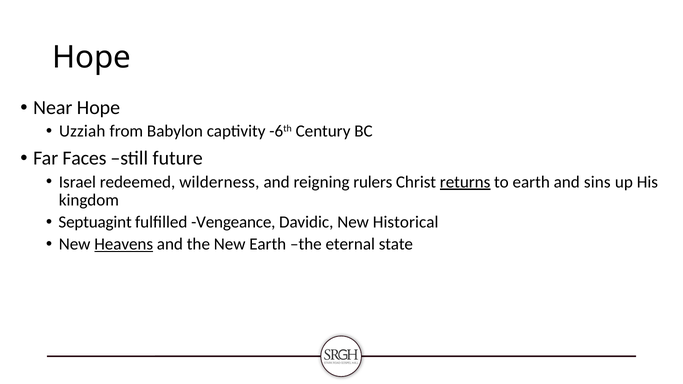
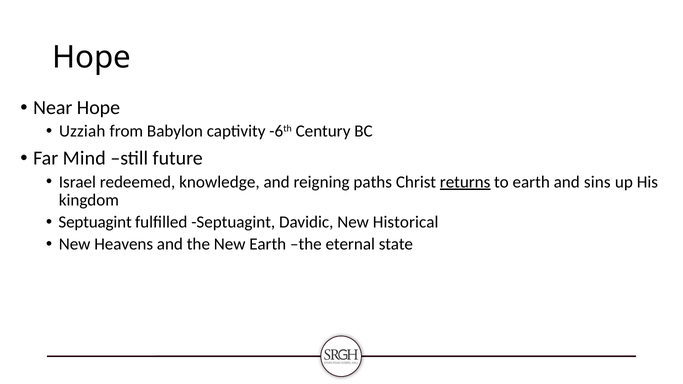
Faces: Faces -> Mind (84, 158)
wilderness: wilderness -> knowledge (219, 182)
rulers: rulers -> paths (373, 182)
fulfilled Vengeance: Vengeance -> Septuagint (233, 222)
Heavens underline: present -> none (124, 244)
